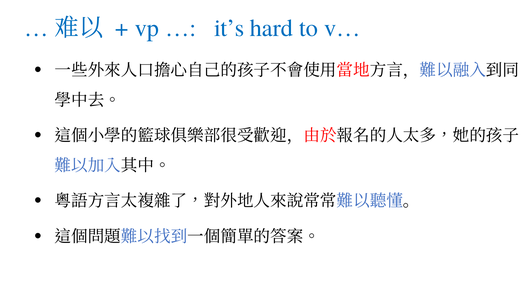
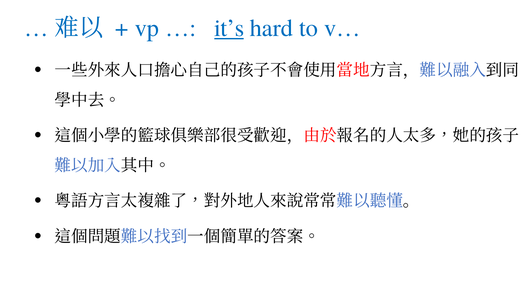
it’s underline: none -> present (229, 28)
